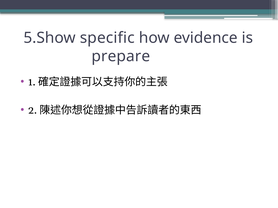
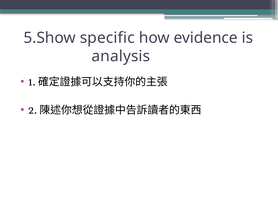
prepare: prepare -> analysis (121, 56)
